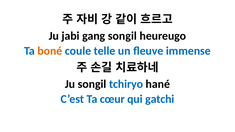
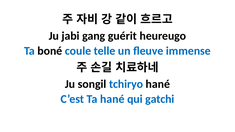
gang songil: songil -> guérit (122, 36)
boné colour: orange -> black (50, 51)
Ta cœur: cœur -> hané (112, 99)
